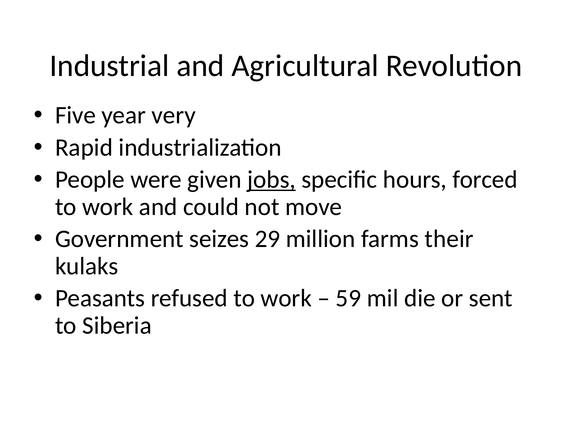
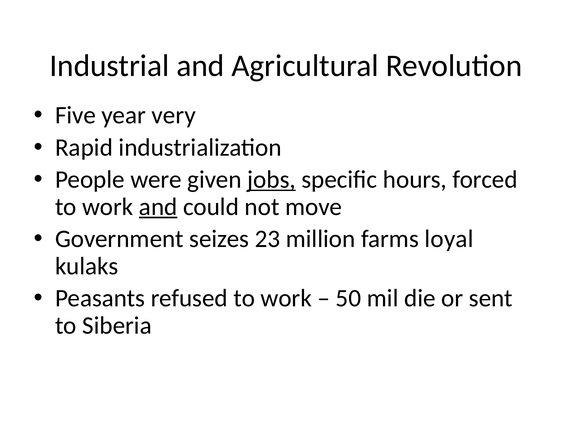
and underline: none -> present (158, 207)
29: 29 -> 23 (267, 239)
their: their -> loyal (449, 239)
59: 59 -> 50 (348, 298)
